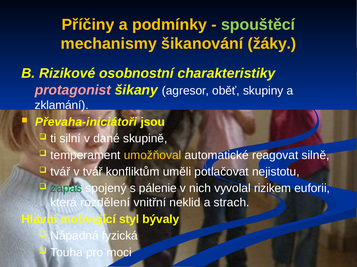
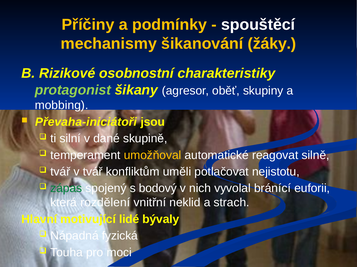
spouštěcí colour: light green -> white (258, 25)
protagonist colour: pink -> light green (73, 90)
zklamání: zklamání -> mobbing (62, 106)
pálenie: pálenie -> bodový (158, 189)
rizikem: rizikem -> bránící (272, 189)
styl: styl -> lidé (129, 220)
